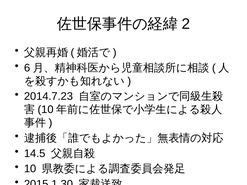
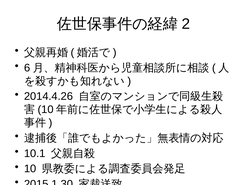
2014.7.23: 2014.7.23 -> 2014.4.26 (49, 97)
14.5: 14.5 -> 10.1 (35, 154)
